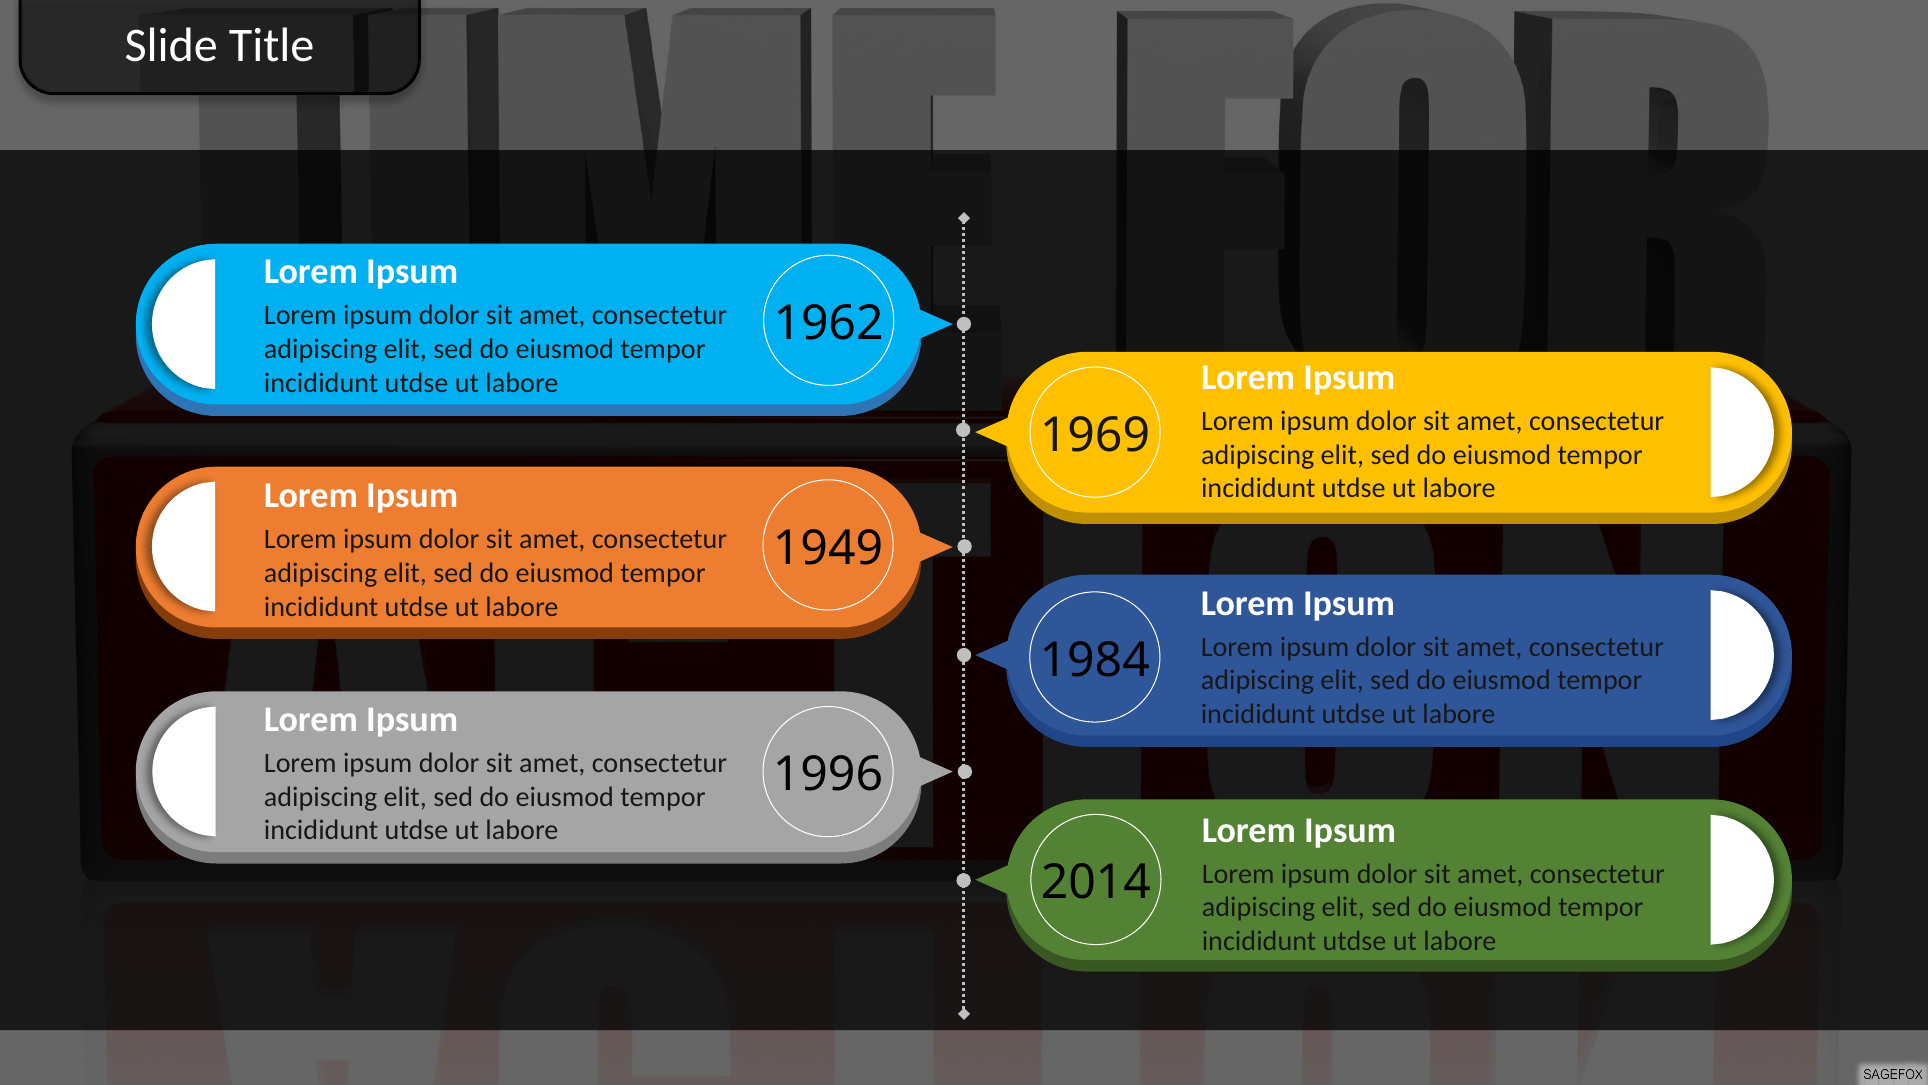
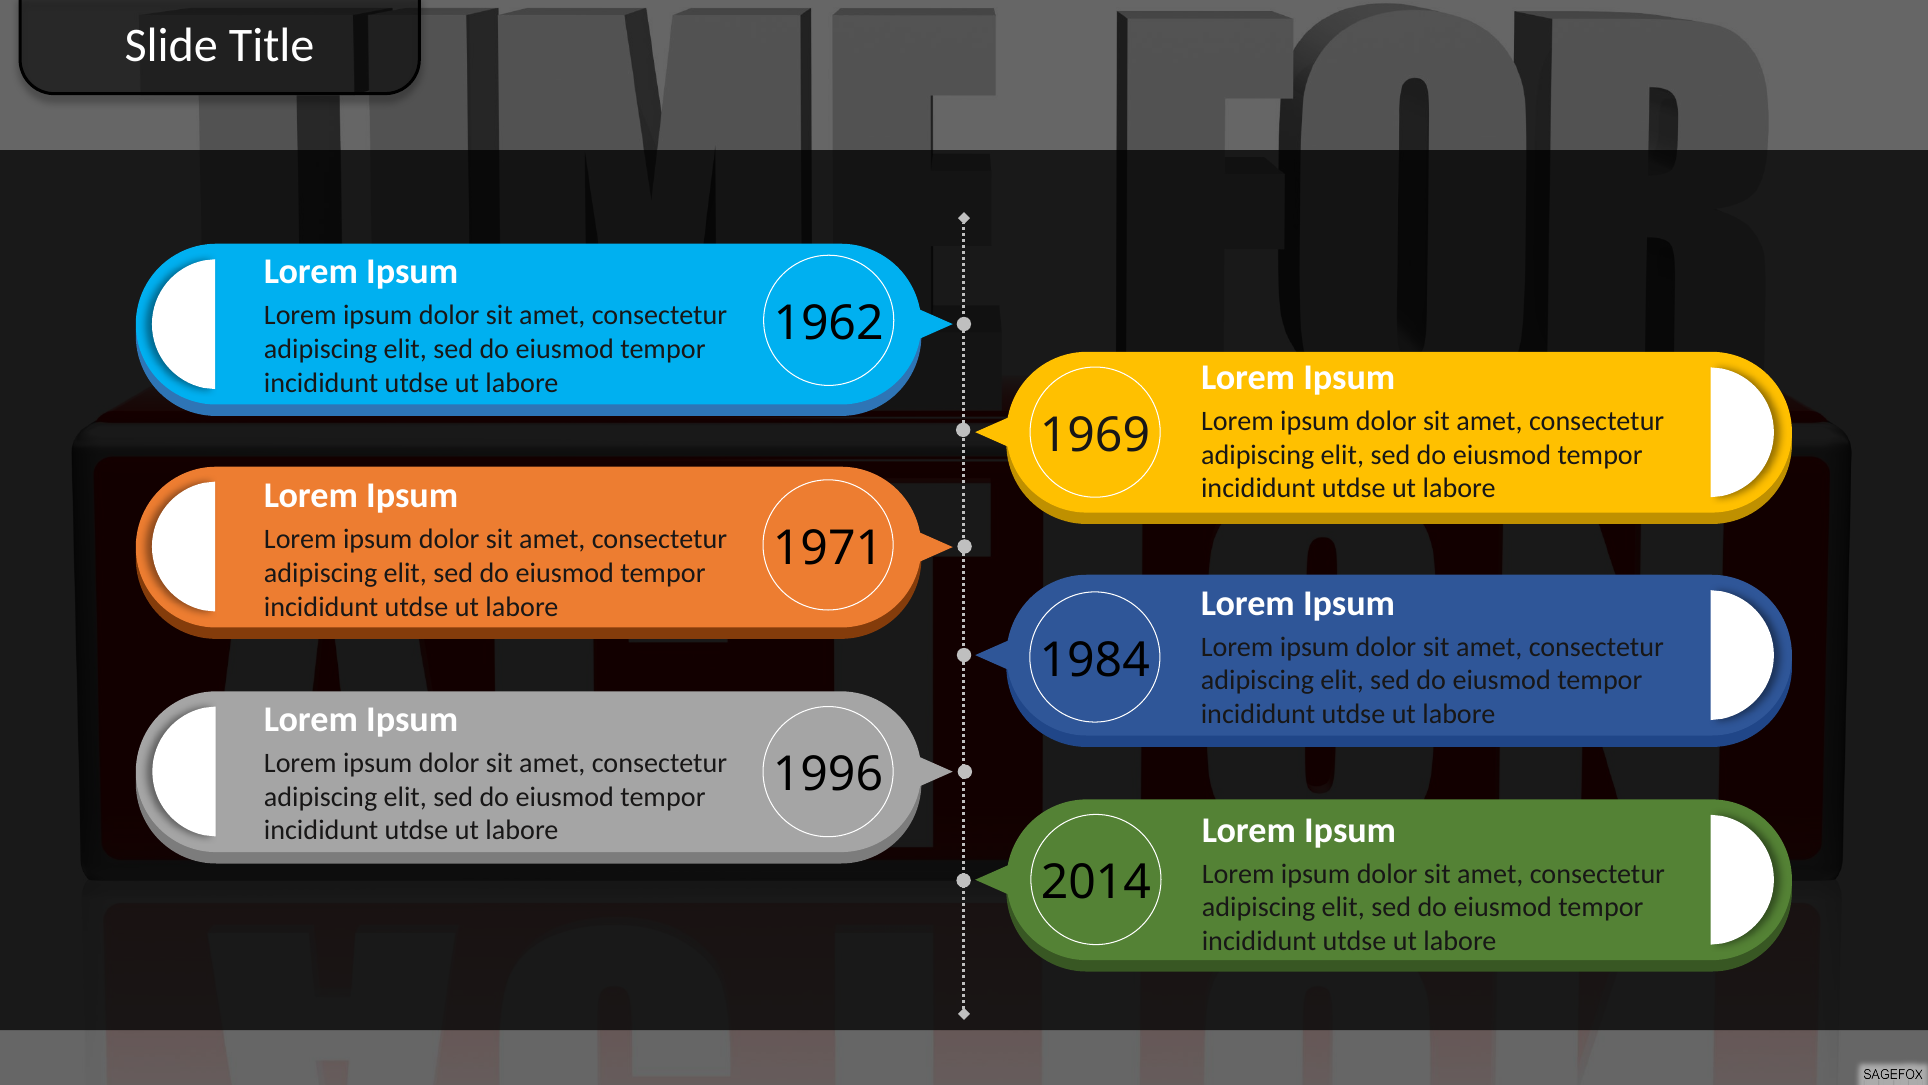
1949: 1949 -> 1971 (828, 548)
